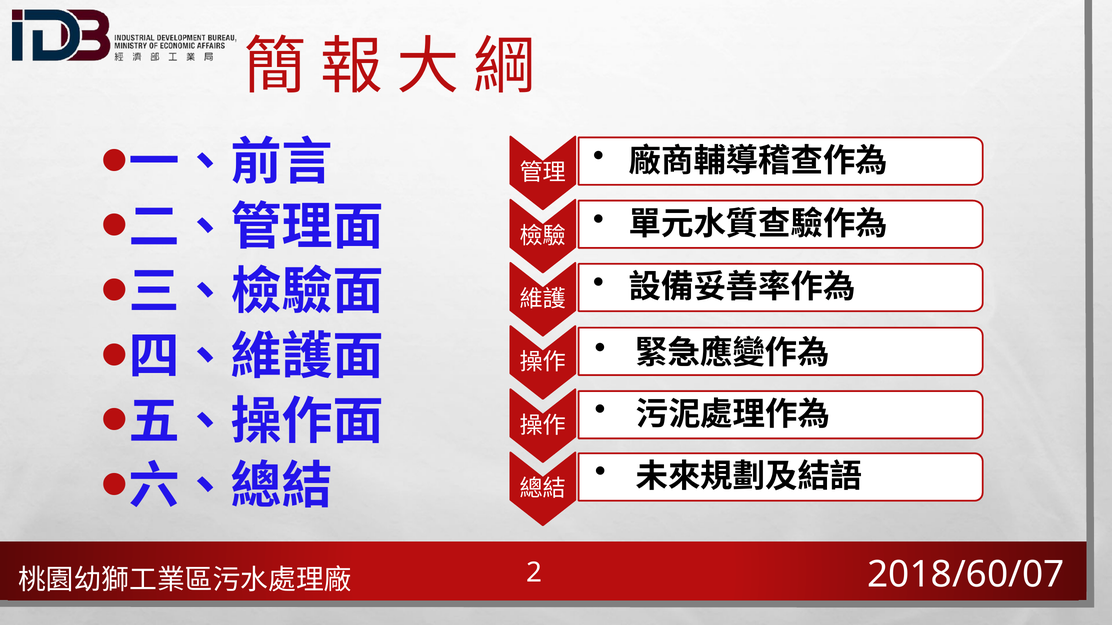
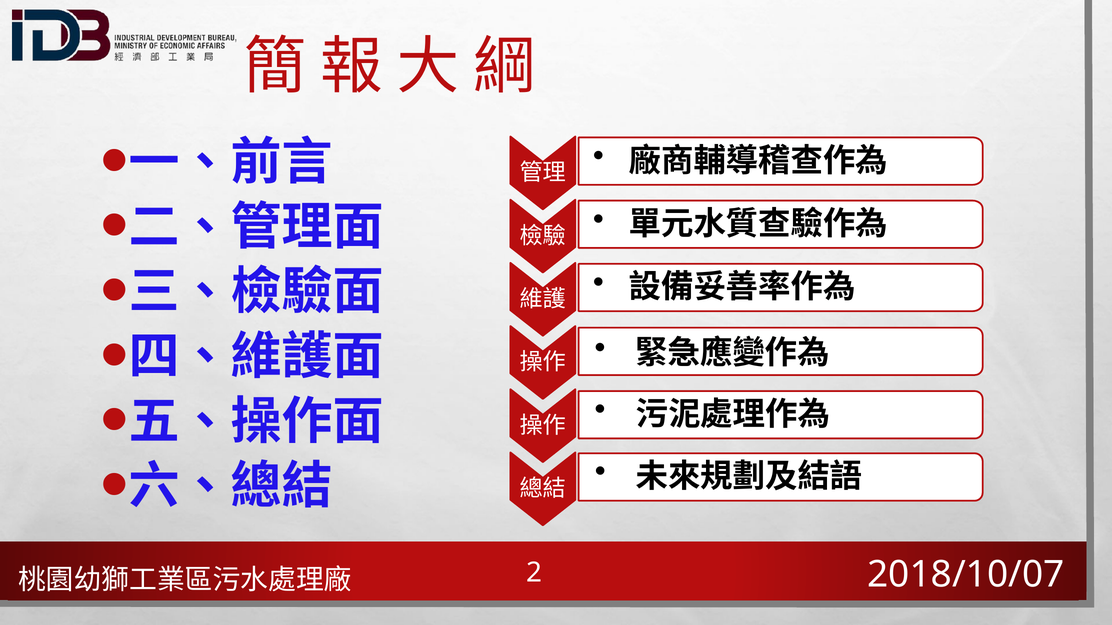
2018/60/07: 2018/60/07 -> 2018/10/07 (966, 575)
